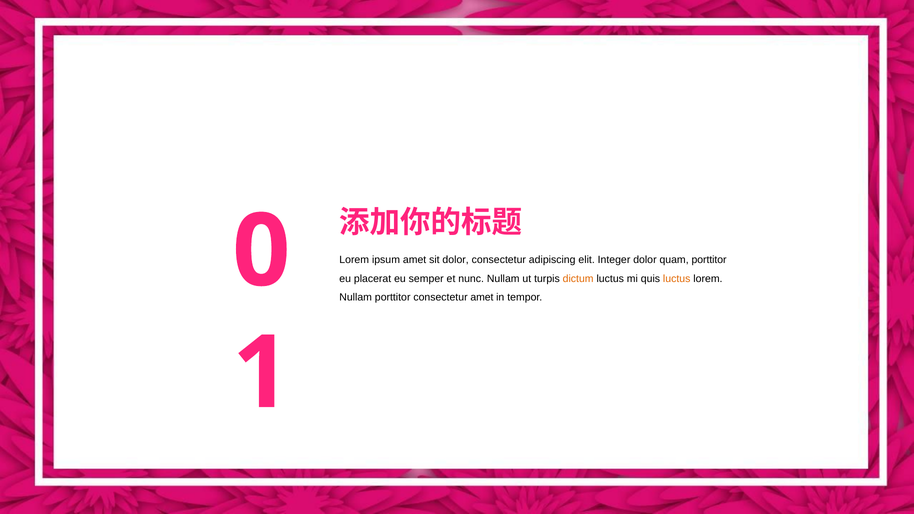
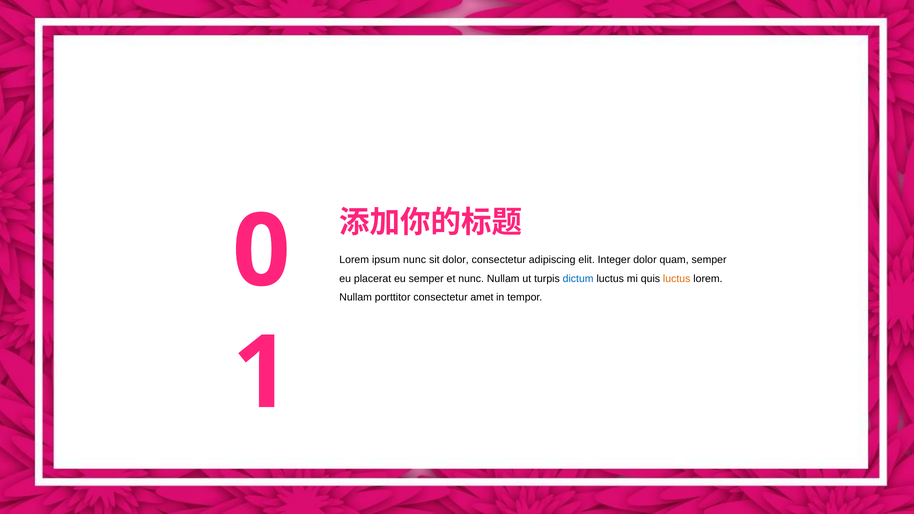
ipsum amet: amet -> nunc (415, 260)
quam porttitor: porttitor -> semper (709, 260)
dictum colour: orange -> blue (578, 279)
